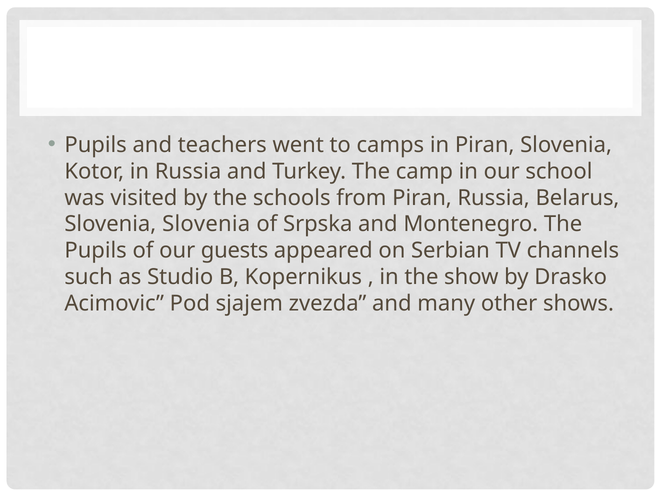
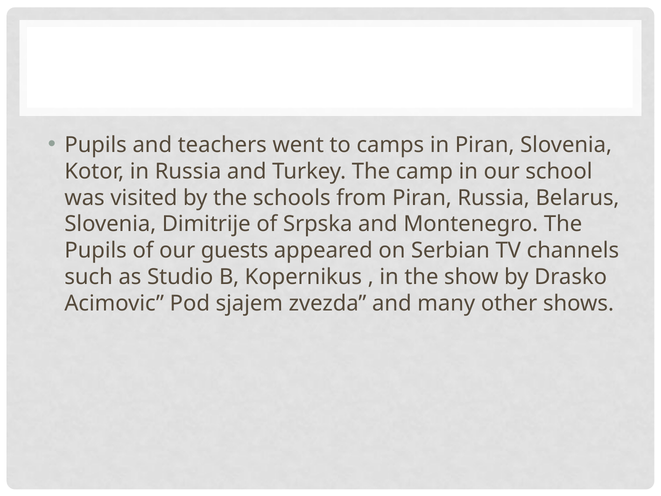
Slovenia Slovenia: Slovenia -> Dimitrije (206, 224)
